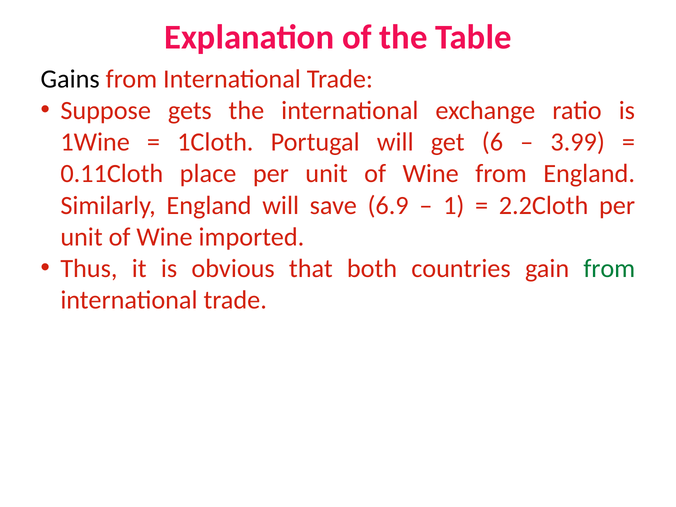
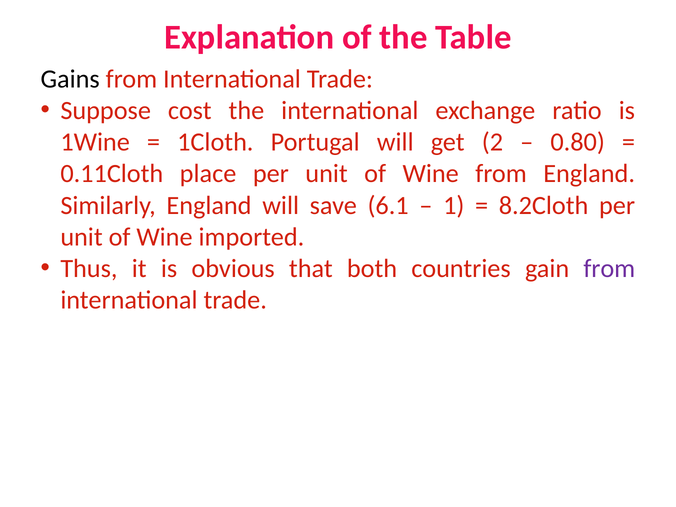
gets: gets -> cost (190, 111)
6: 6 -> 2 (492, 142)
3.99: 3.99 -> 0.80 (578, 142)
6.9: 6.9 -> 6.1 (388, 205)
2.2Cloth: 2.2Cloth -> 8.2Cloth (544, 205)
from colour: green -> purple (609, 268)
